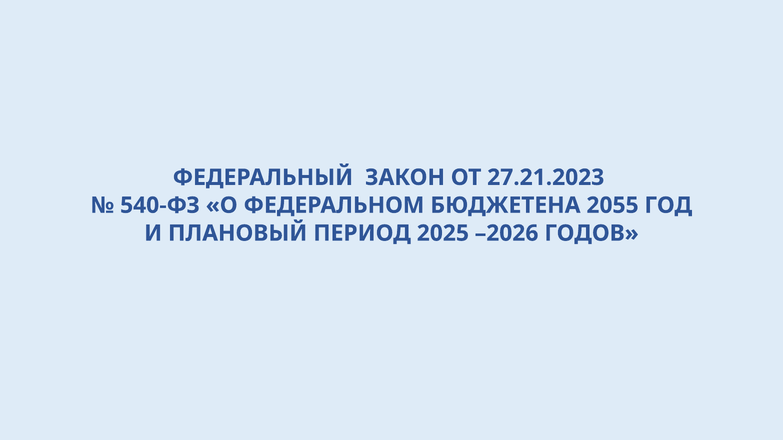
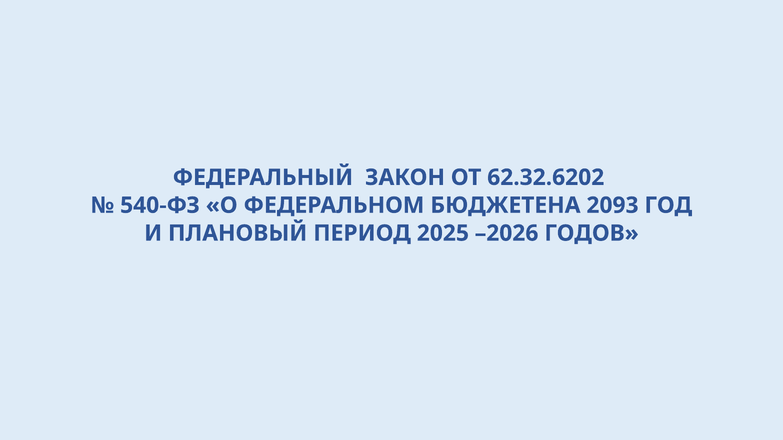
27.21.2023: 27.21.2023 -> 62.32.6202 (546, 178)
2055: 2055 -> 2093 (613, 206)
